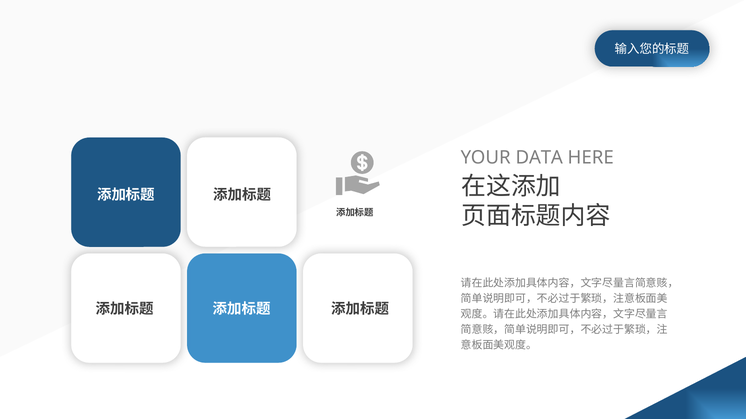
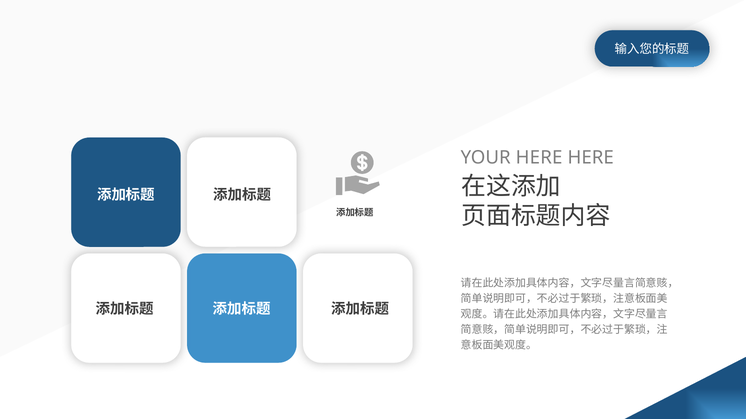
YOUR DATA: DATA -> HERE (539, 158)
